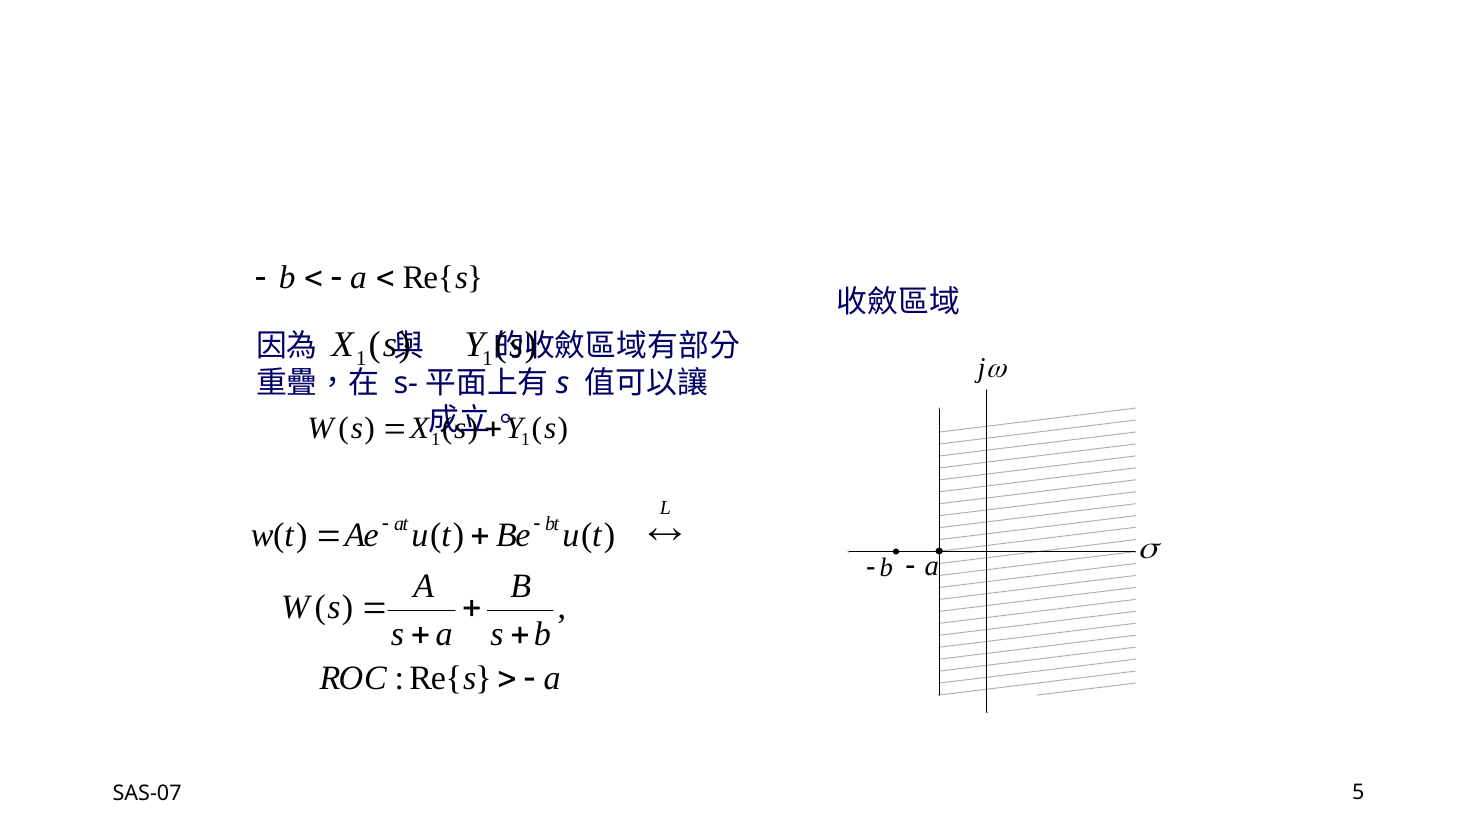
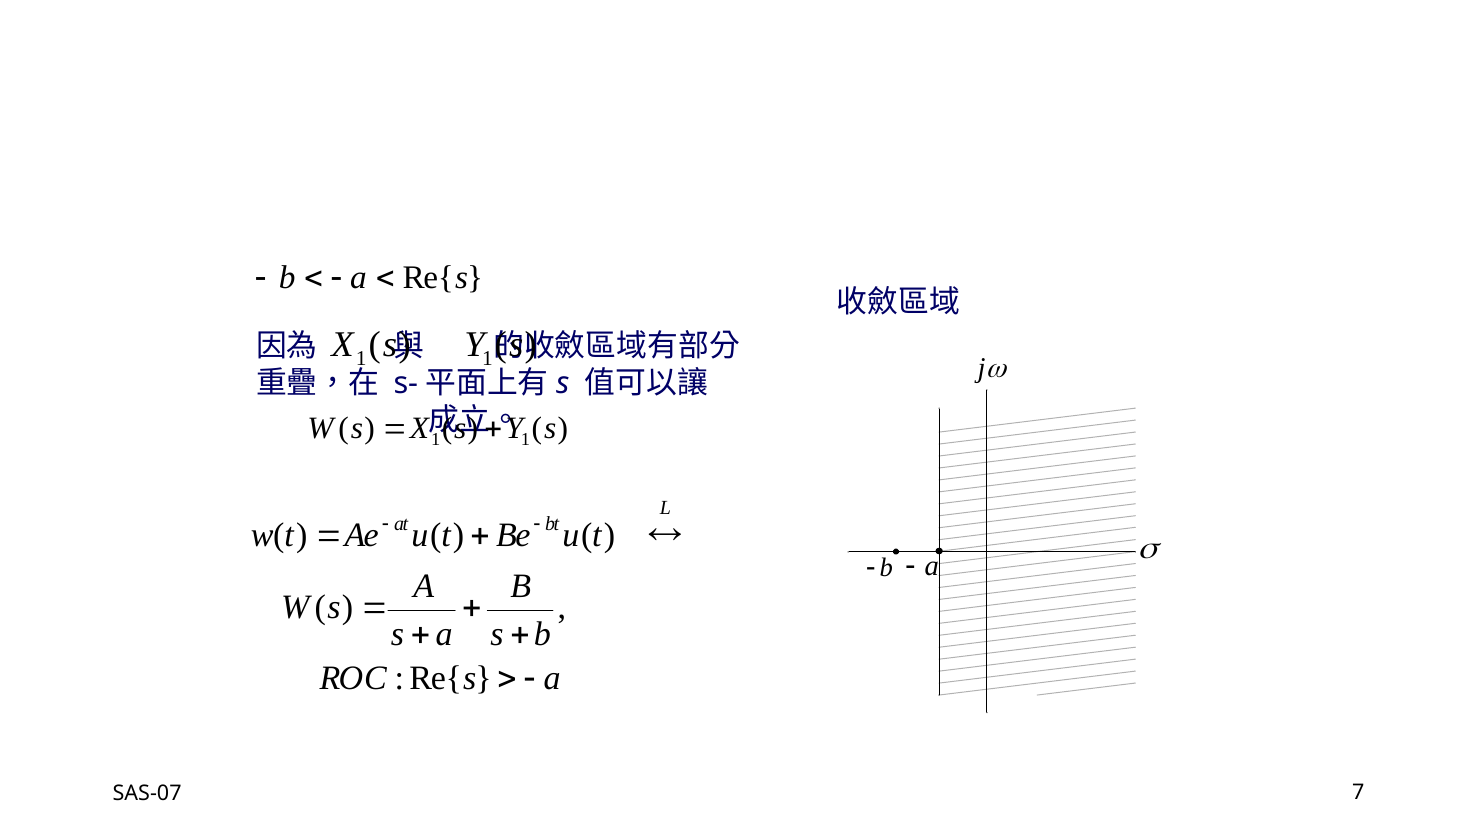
5: 5 -> 7 (1358, 792)
